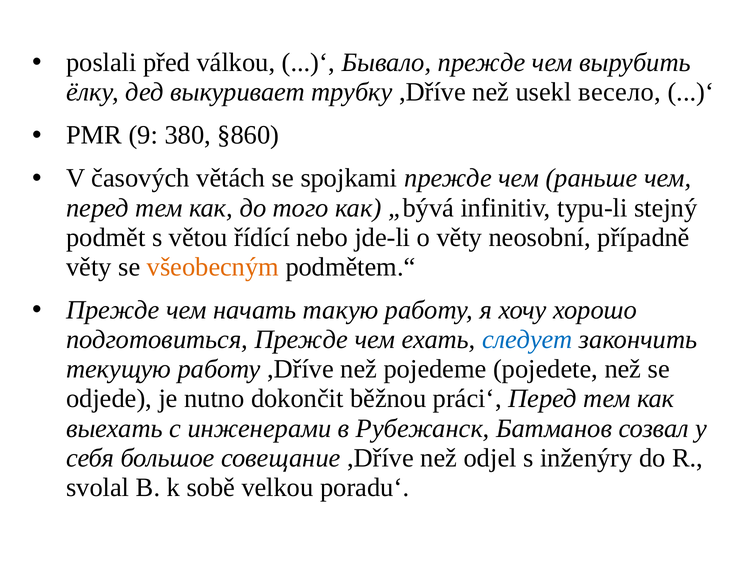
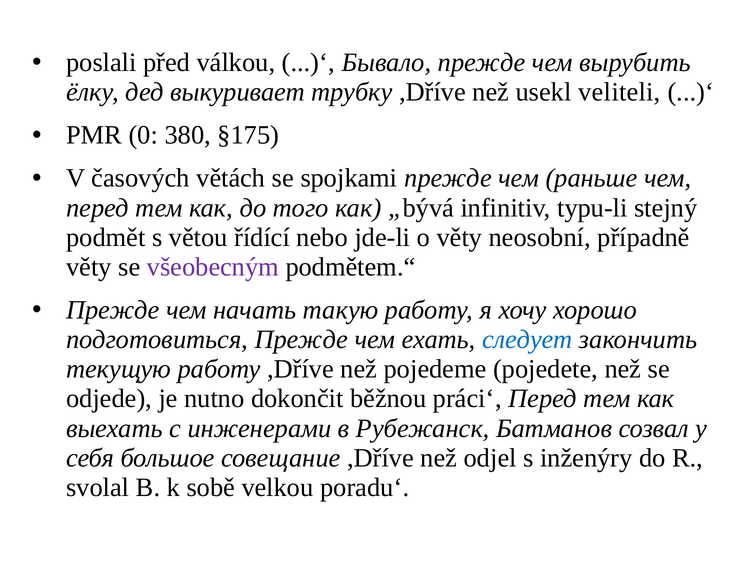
весело: весело -> veliteli (620, 92)
9: 9 -> 0 (143, 135)
§860: §860 -> §175 (248, 135)
všeobecným colour: orange -> purple (213, 267)
